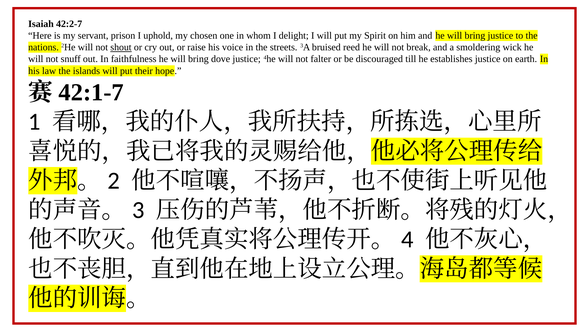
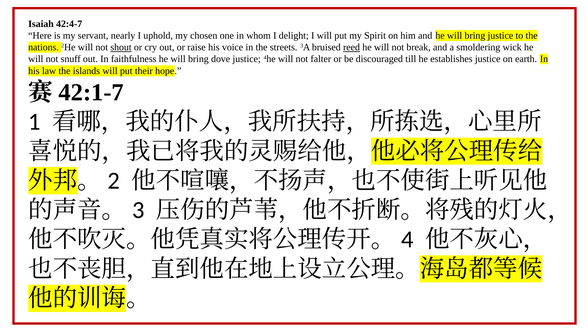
42:2-7: 42:2-7 -> 42:4-7 (69, 24)
prison: prison -> nearly (123, 36)
reed underline: none -> present (352, 47)
